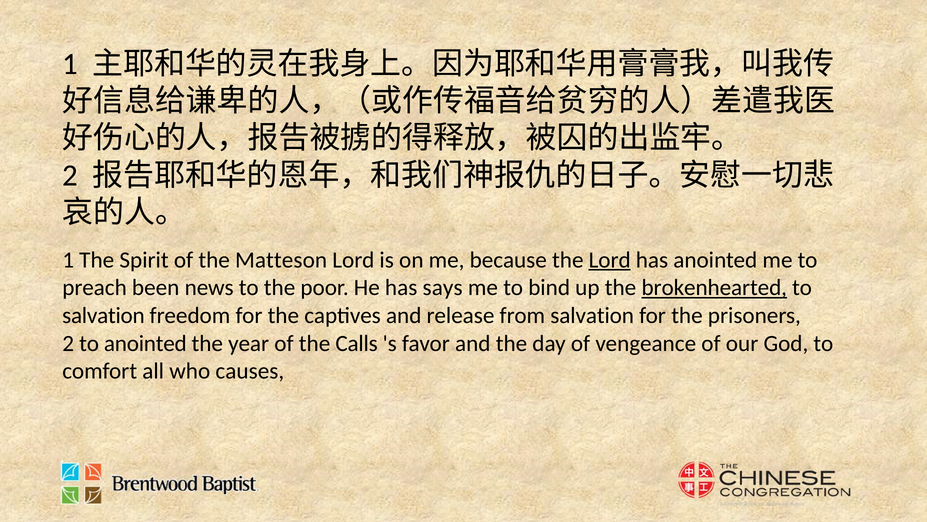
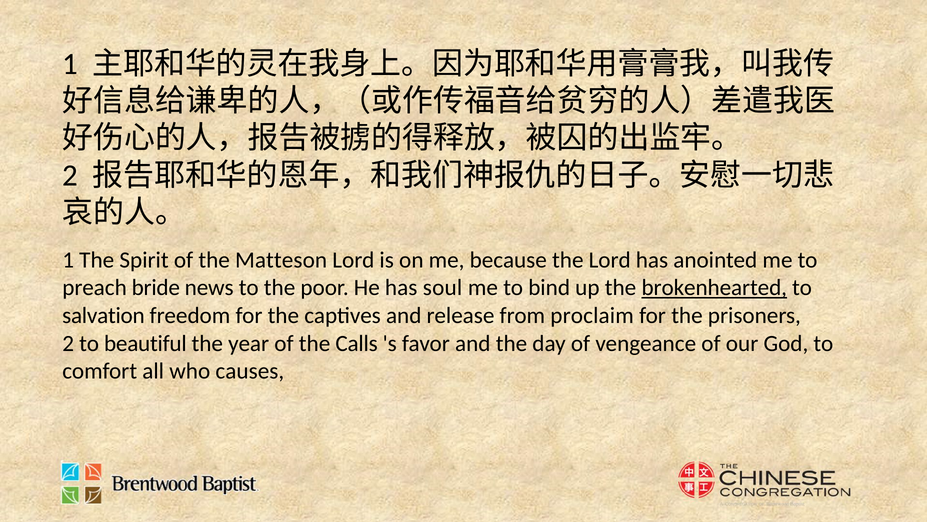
Lord underline: present -> none (610, 260)
been: been -> bride (156, 287)
says: says -> soul (443, 287)
from salvation: salvation -> proclaim (592, 315)
to anointed: anointed -> beautiful (145, 343)
